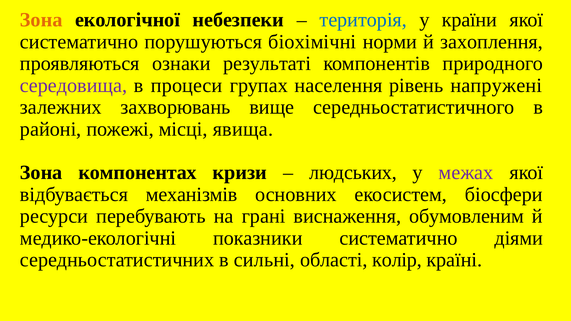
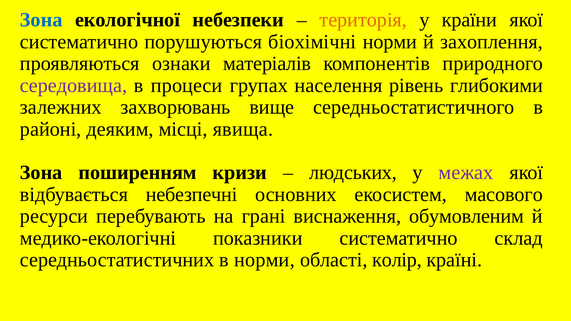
Зона colour: orange -> blue (41, 20)
територія colour: blue -> orange (363, 20)
результаті: результаті -> матеріалів (267, 64)
напружені: напружені -> глибокими (496, 85)
пожежі: пожежі -> деяким (120, 129)
компонентах: компонентах -> поширенням (138, 173)
механізмів: механізмів -> небезпечні (192, 195)
біосфери: біосфери -> масового (504, 195)
діями: діями -> склад (519, 238)
в сильні: сильні -> норми (264, 260)
